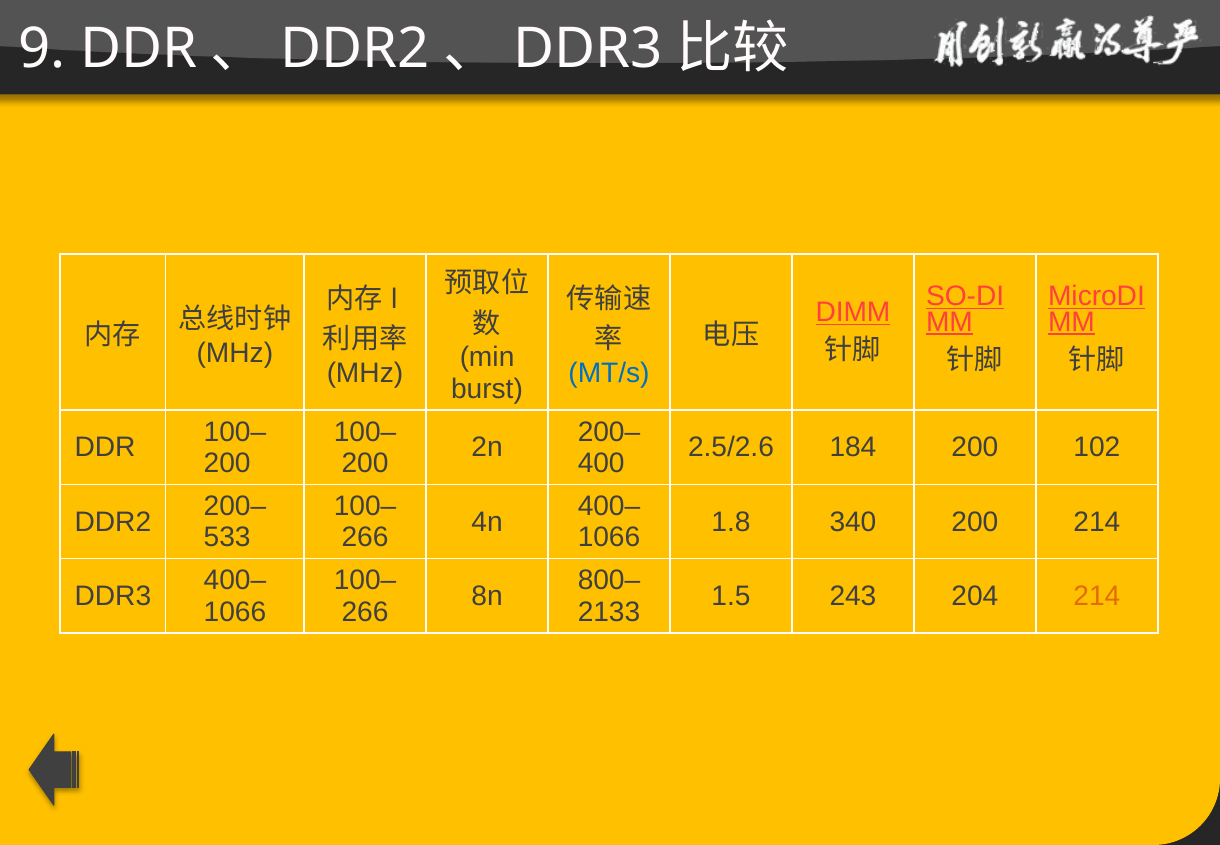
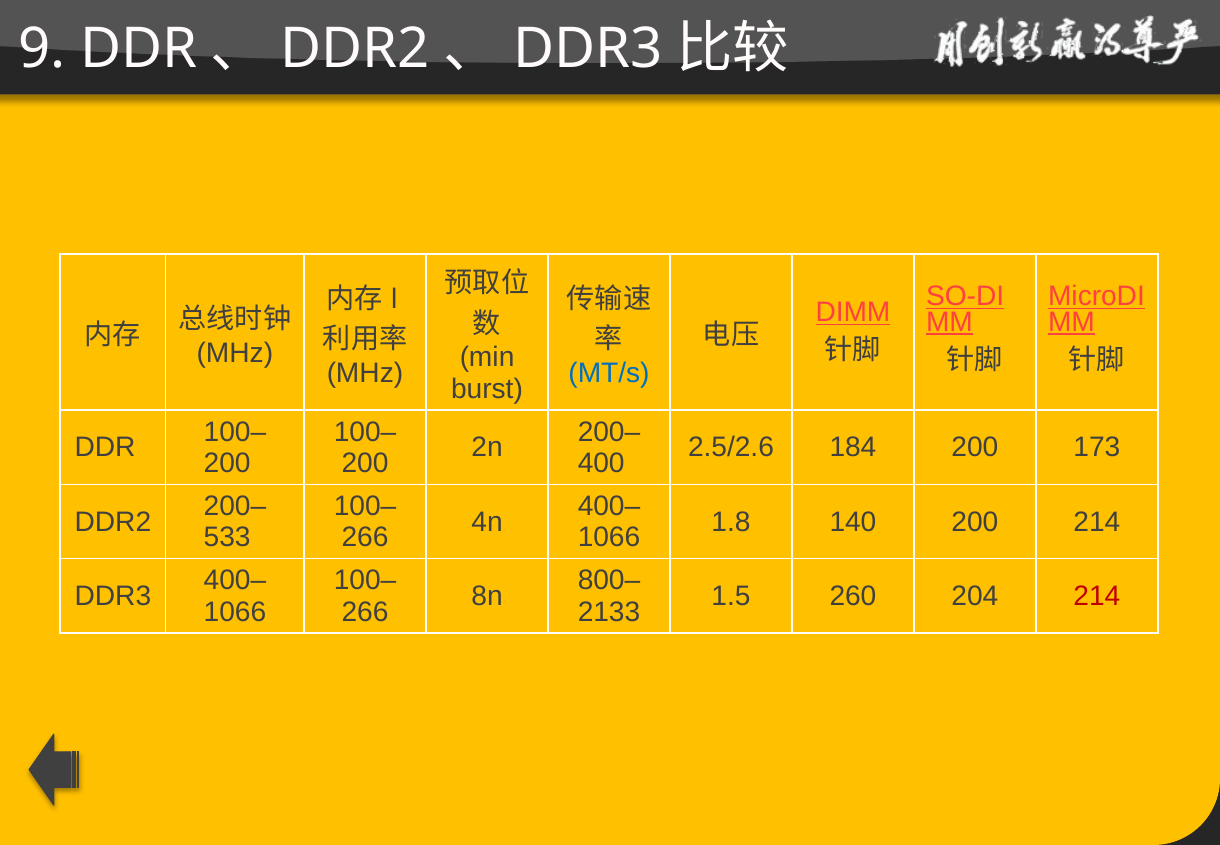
102: 102 -> 173 (1097, 447)
340: 340 -> 140 (853, 522)
243: 243 -> 260 (853, 596)
214 colour: orange -> red (1097, 596)
